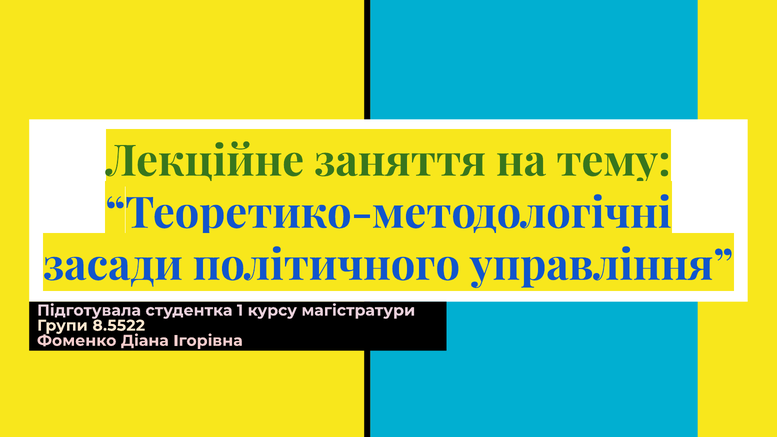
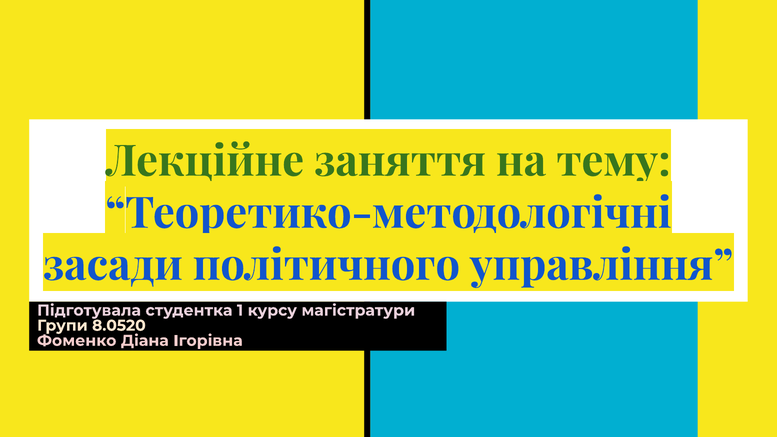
8.5522: 8.5522 -> 8.0520 (119, 326)
